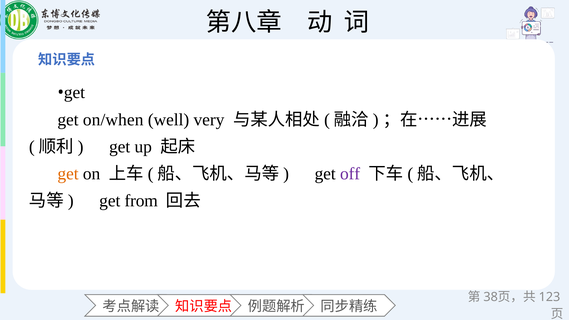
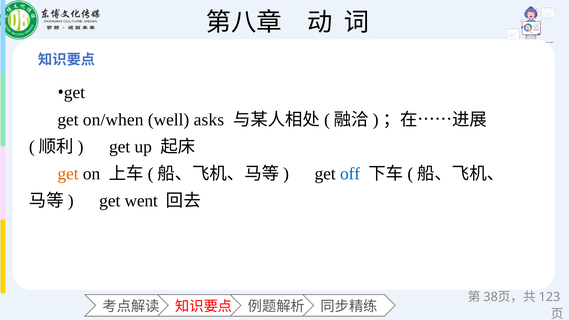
very: very -> asks (209, 120)
off colour: purple -> blue (350, 174)
from: from -> went (141, 201)
